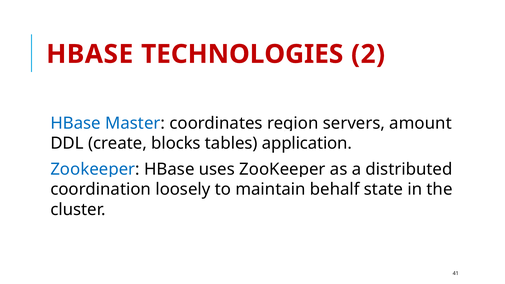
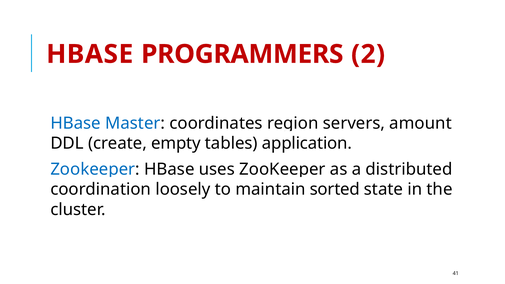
TECHNOLOGIES: TECHNOLOGIES -> PROGRAMMERS (242, 54)
blocks: blocks -> empty (176, 143)
behalf: behalf -> sorted (335, 189)
